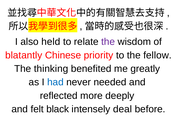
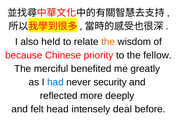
the colour: purple -> orange (108, 42)
blatantly: blatantly -> because (24, 56)
thinking: thinking -> merciful (51, 69)
needed: needed -> security (110, 83)
black: black -> head (58, 110)
